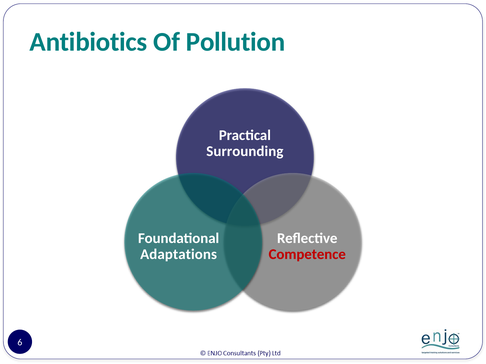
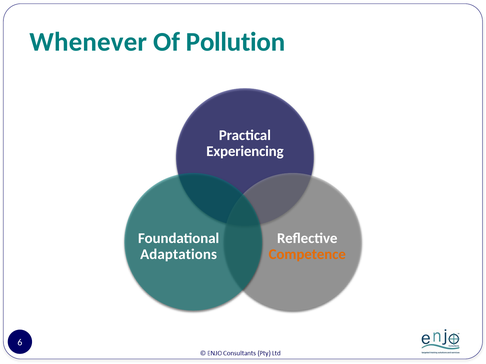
Antibiotics: Antibiotics -> Whenever (88, 42)
Surrounding: Surrounding -> Experiencing (245, 151)
Competence colour: red -> orange (307, 255)
